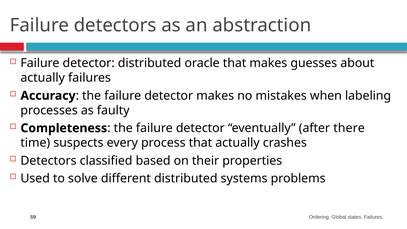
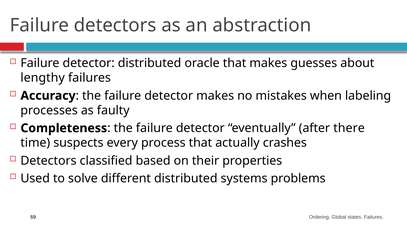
actually: actually -> lengthy (43, 78)
